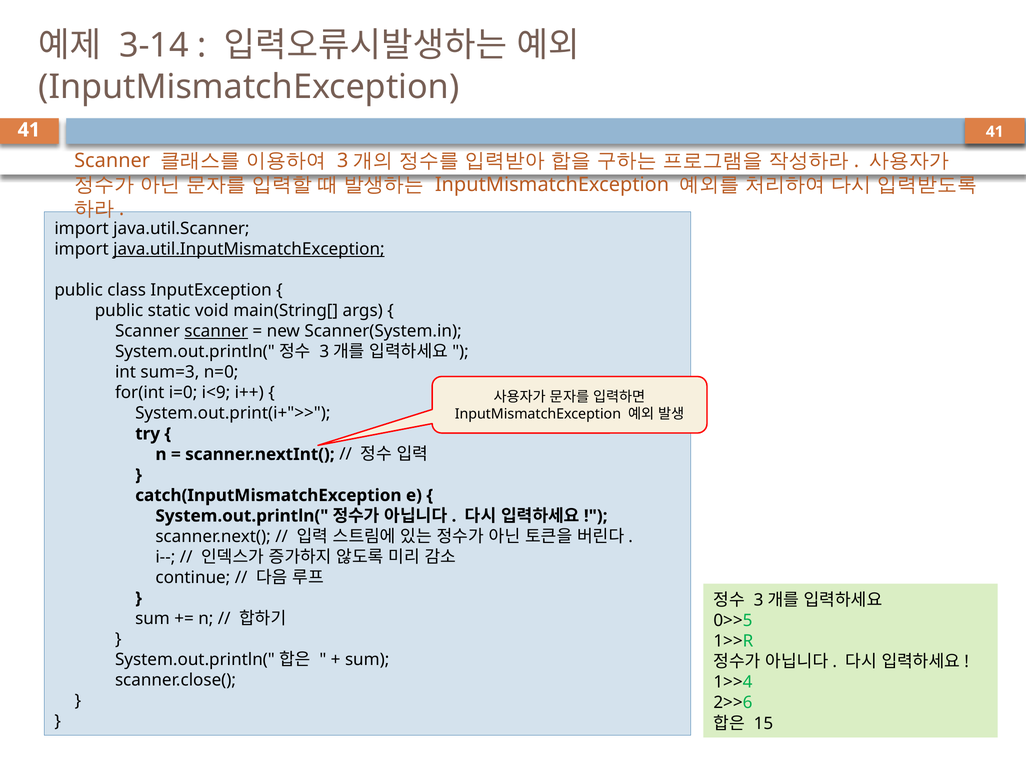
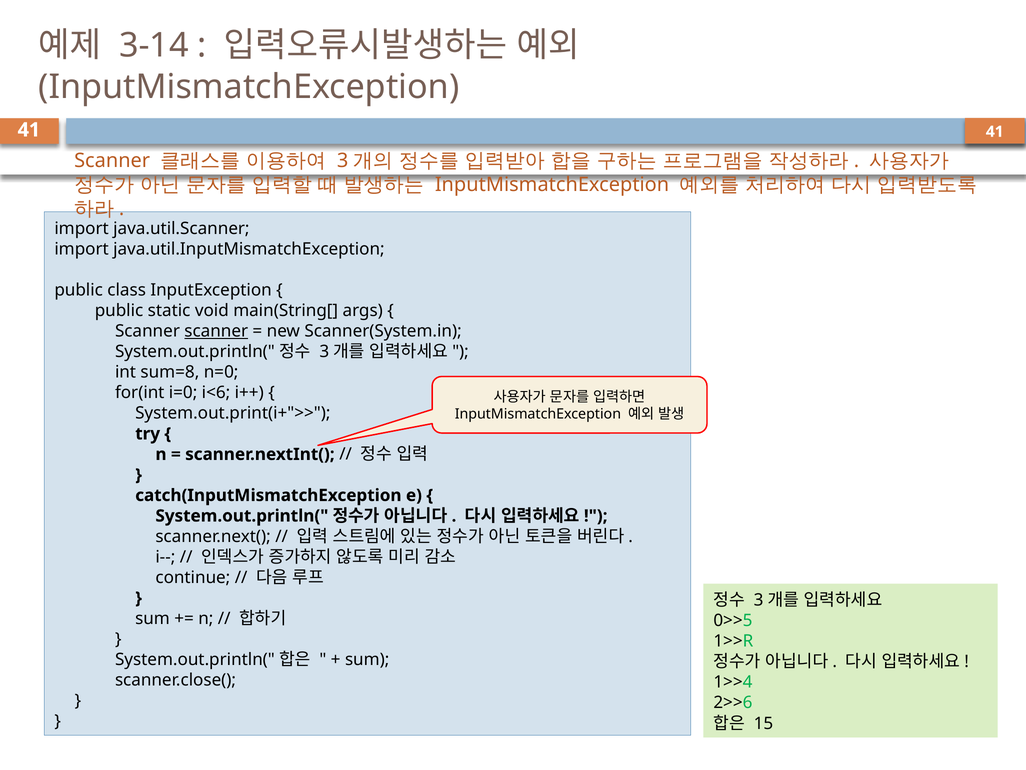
java.util.InputMismatchException underline: present -> none (249, 249)
sum=3: sum=3 -> sum=8 (170, 372)
i<9: i<9 -> i<6 (216, 392)
